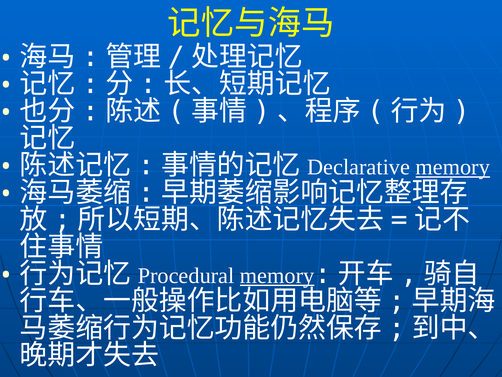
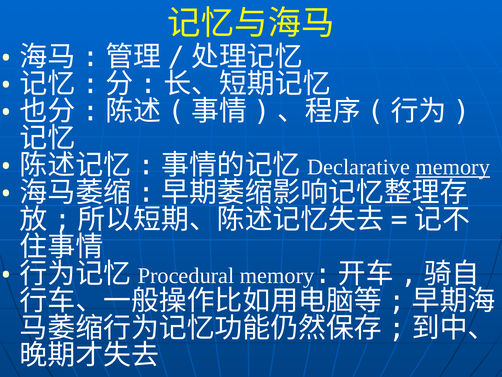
memory underline: present -> none (277, 275)
